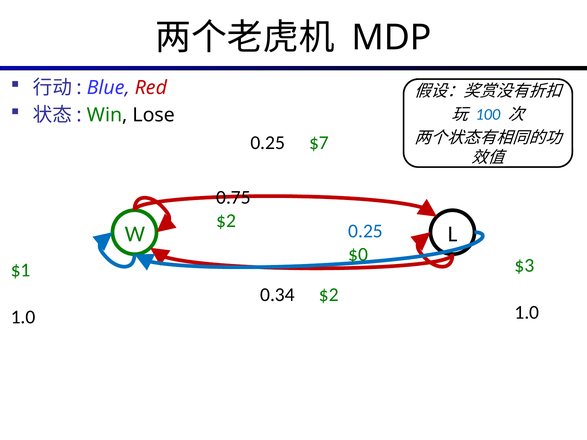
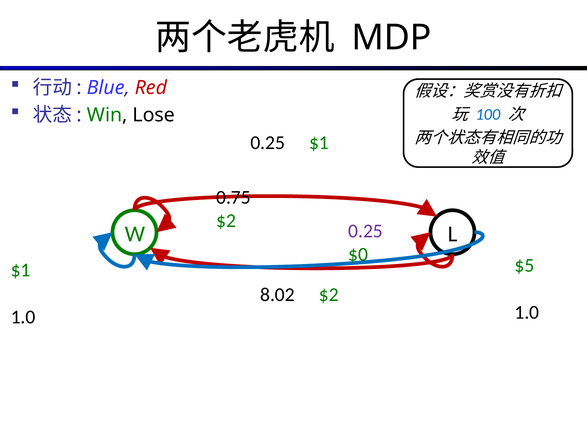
0.25 $7: $7 -> $1 (319, 143)
0.25 colour: blue -> purple (366, 231)
$3: $3 -> $5 (524, 265)
0.34: 0.34 -> 8.02 (277, 295)
